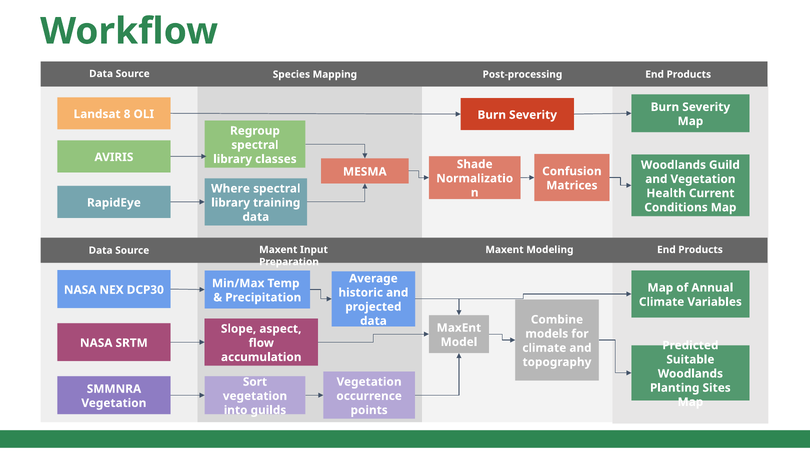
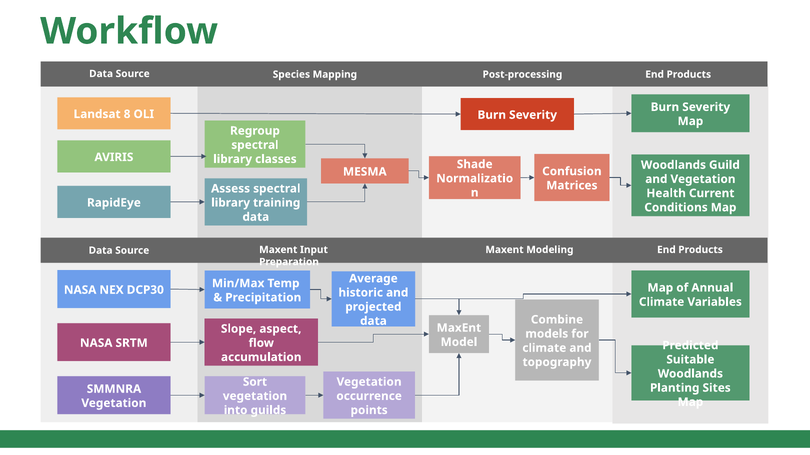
Where: Where -> Assess (231, 189)
